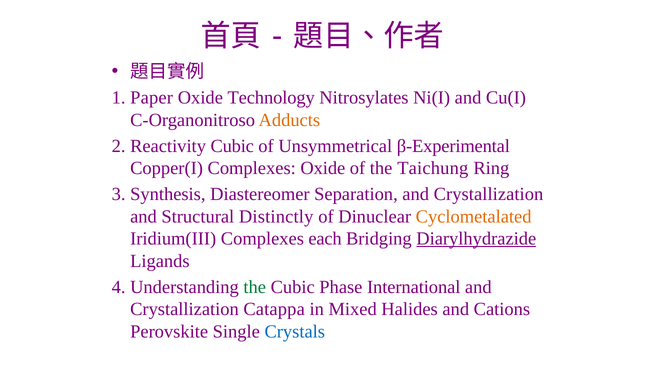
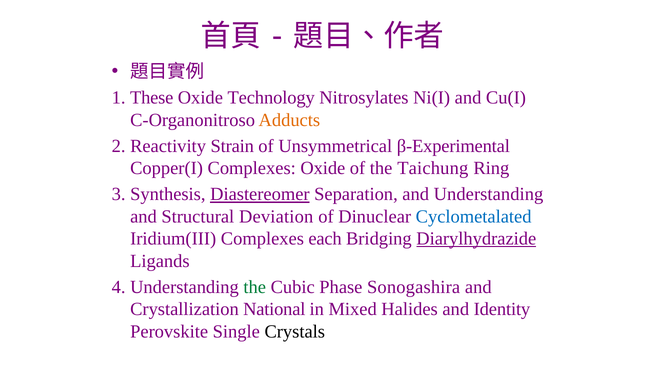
Paper: Paper -> These (152, 98)
Reactivity Cubic: Cubic -> Strain (232, 146)
Diastereomer underline: none -> present (260, 194)
Separation and Crystallization: Crystallization -> Understanding (489, 194)
Distinctly: Distinctly -> Deviation (276, 216)
Cyclometalated colour: orange -> blue (474, 216)
International: International -> Sonogashira (414, 287)
Catappa: Catappa -> National (274, 309)
Cations: Cations -> Identity (502, 309)
Crystals colour: blue -> black (295, 331)
